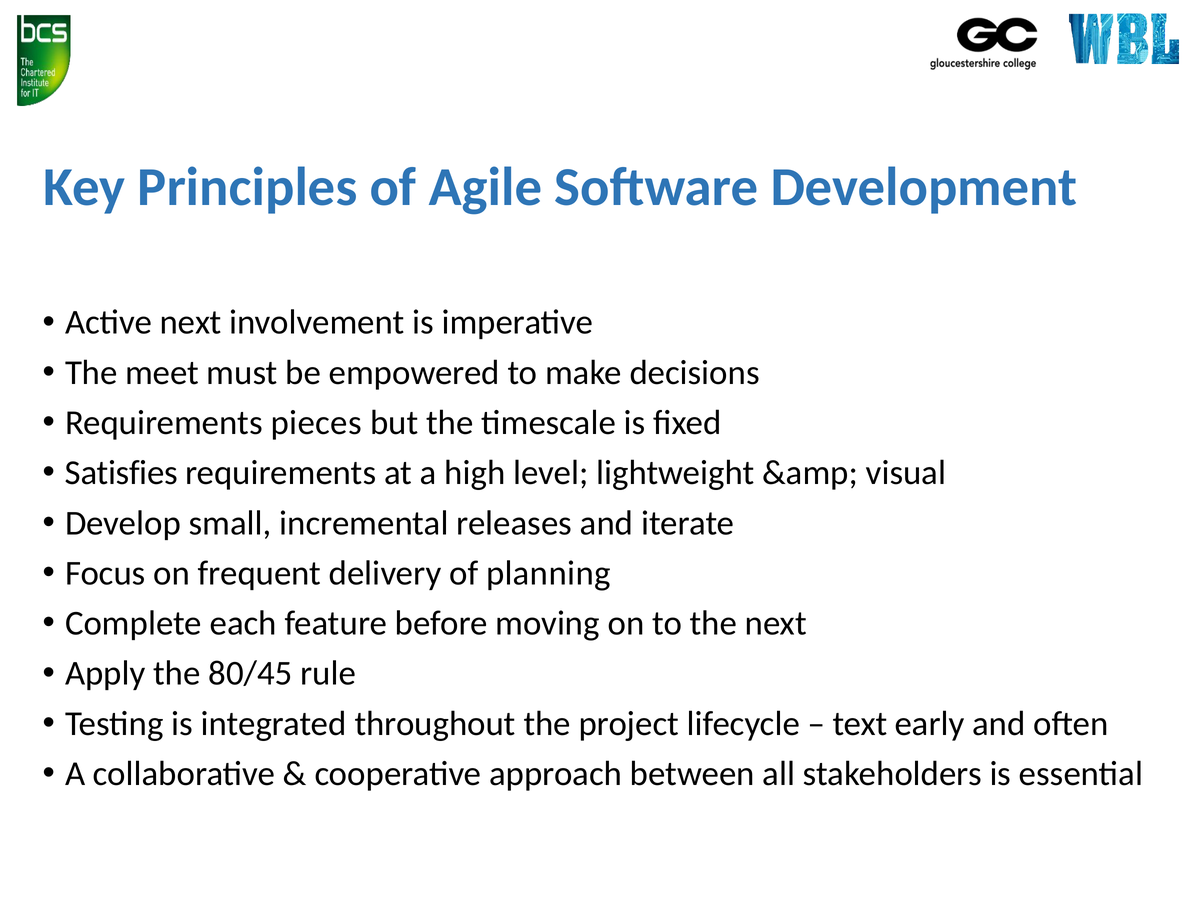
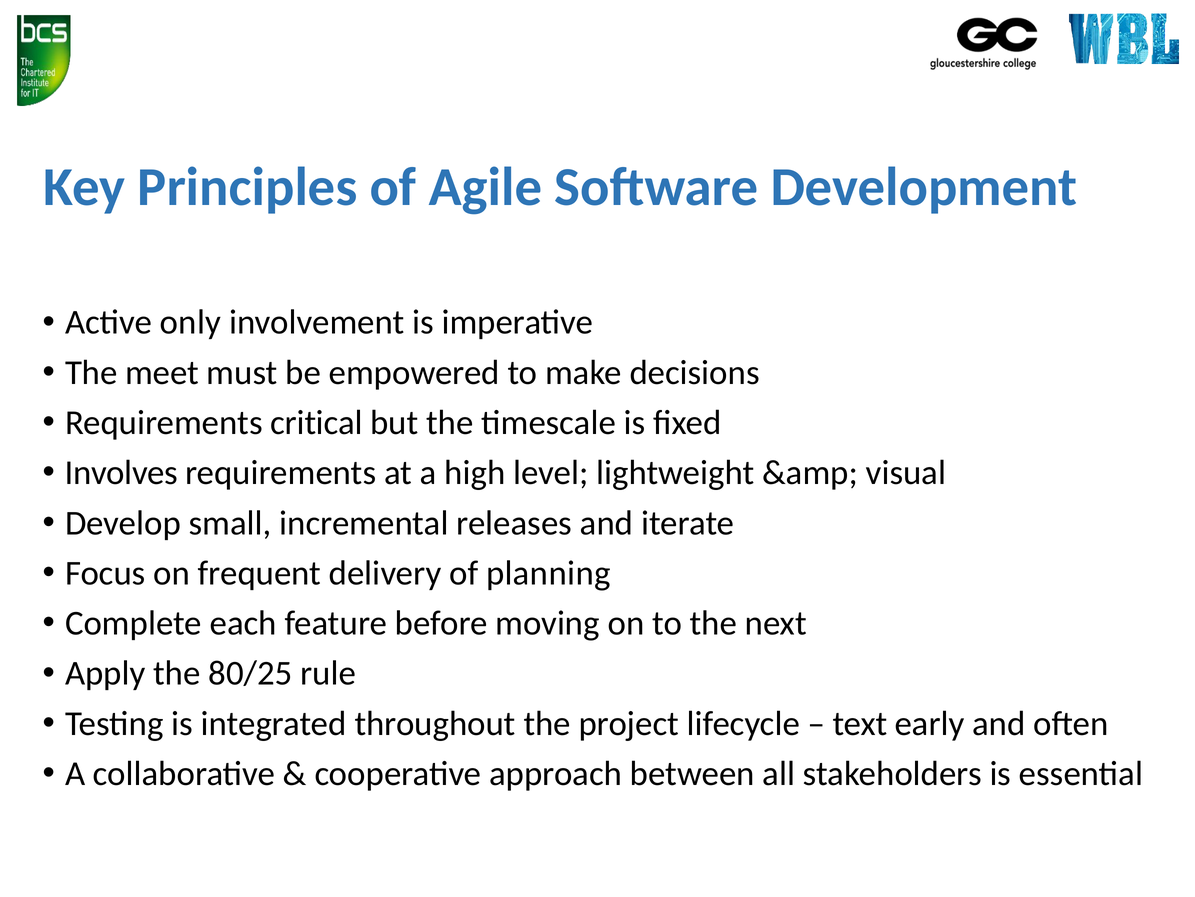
Active next: next -> only (190, 322)
pieces: pieces -> critical (317, 422)
Satisfies: Satisfies -> Involves (121, 472)
80/45: 80/45 -> 80/25 (250, 673)
